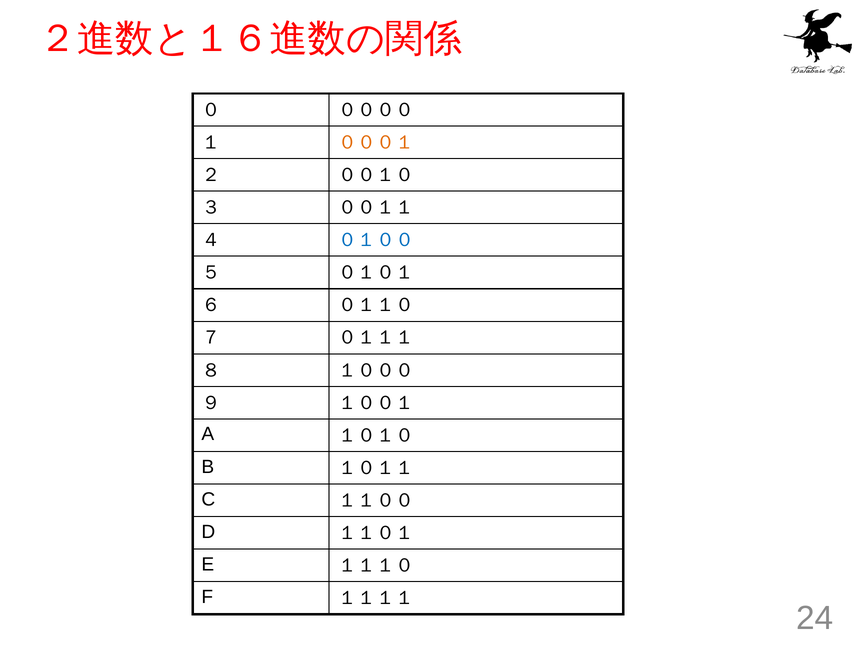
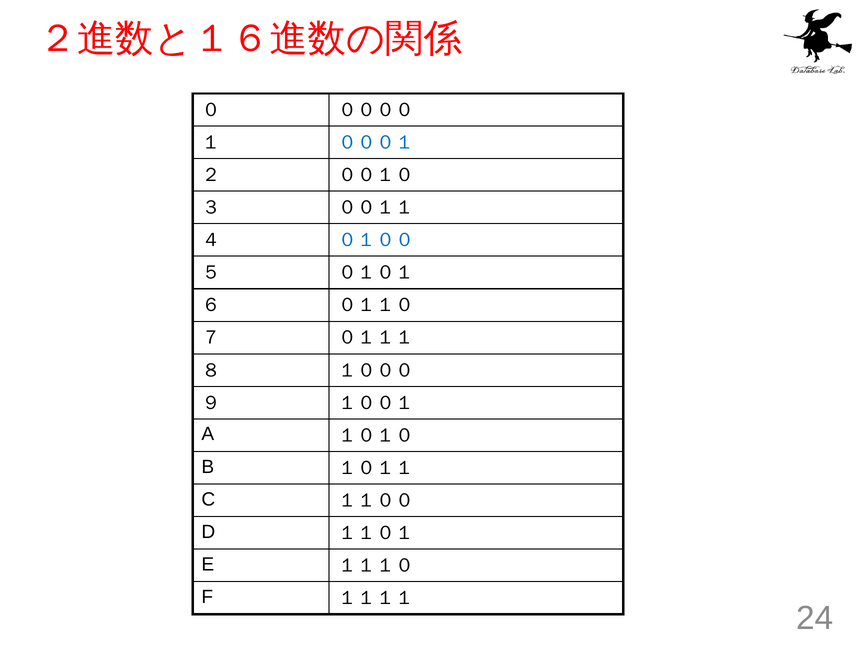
０００１ colour: orange -> blue (376, 142)
